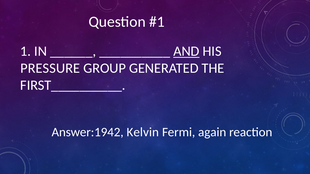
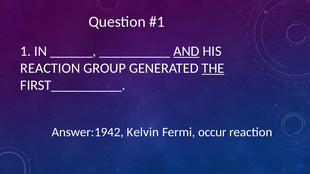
PRESSURE: PRESSURE -> REACTION (50, 68)
THE underline: none -> present (213, 68)
again: again -> occur (212, 132)
